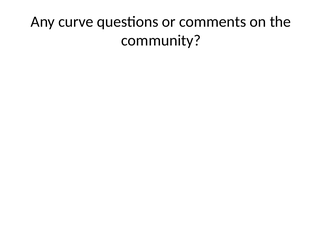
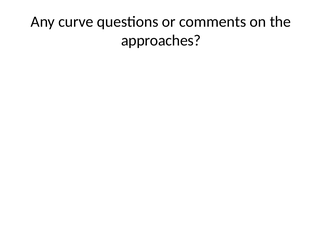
community: community -> approaches (161, 41)
